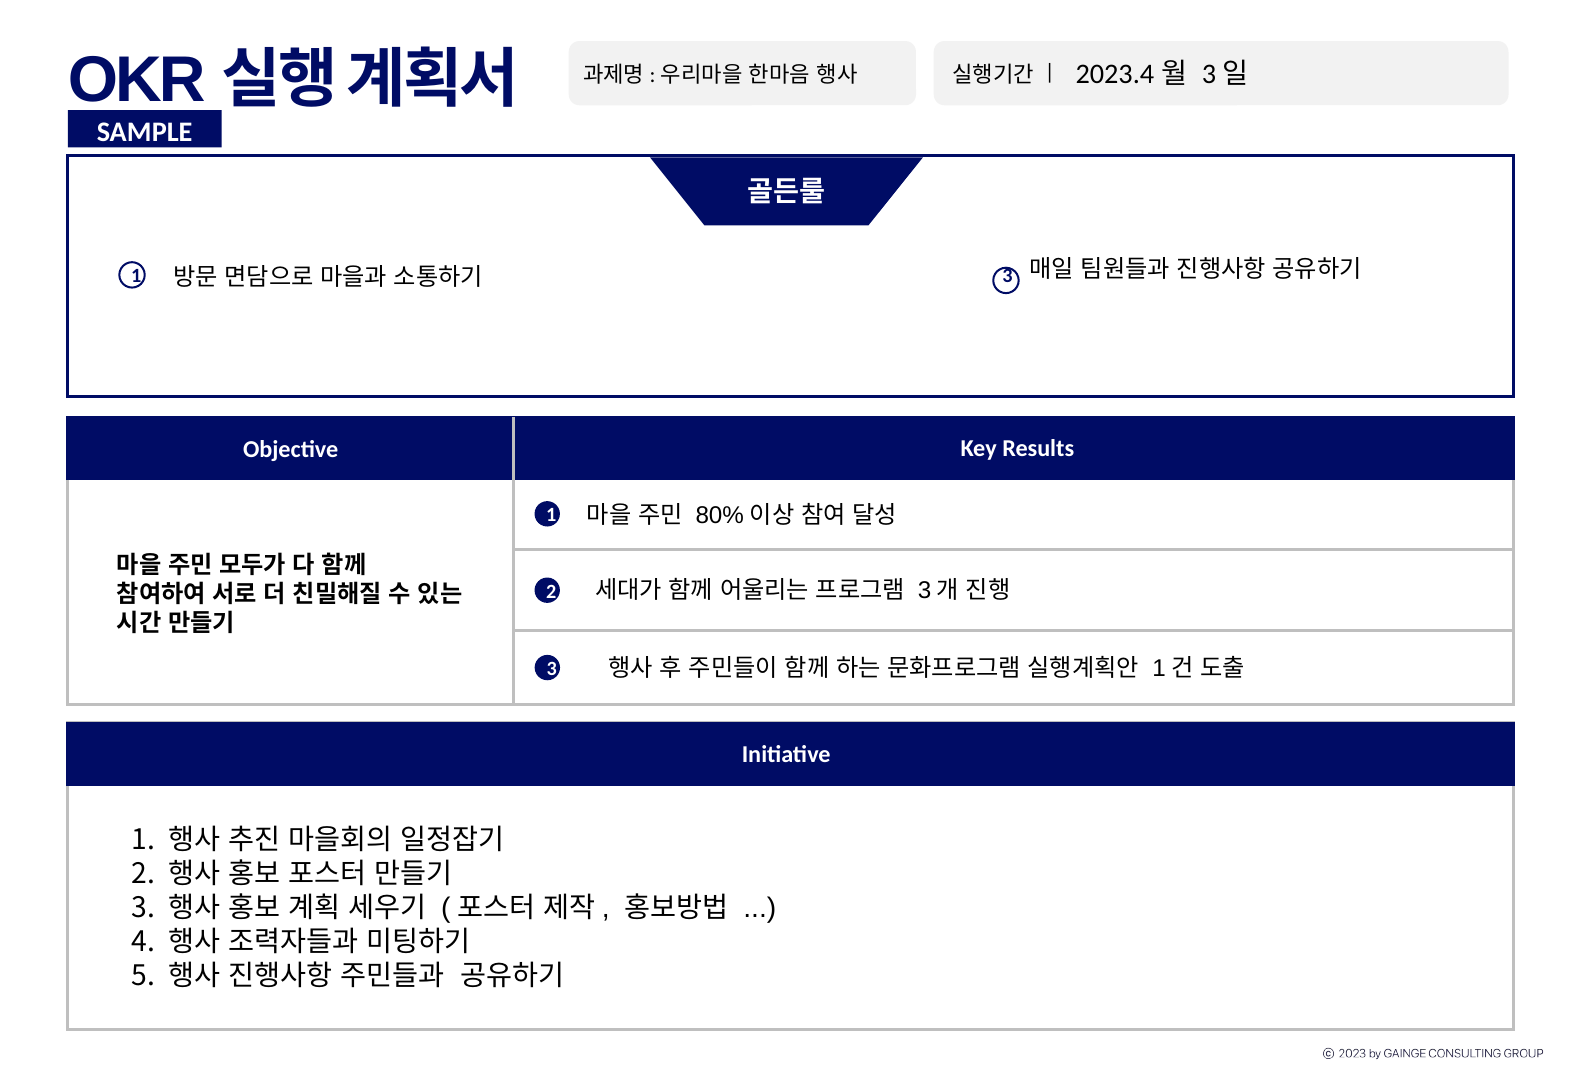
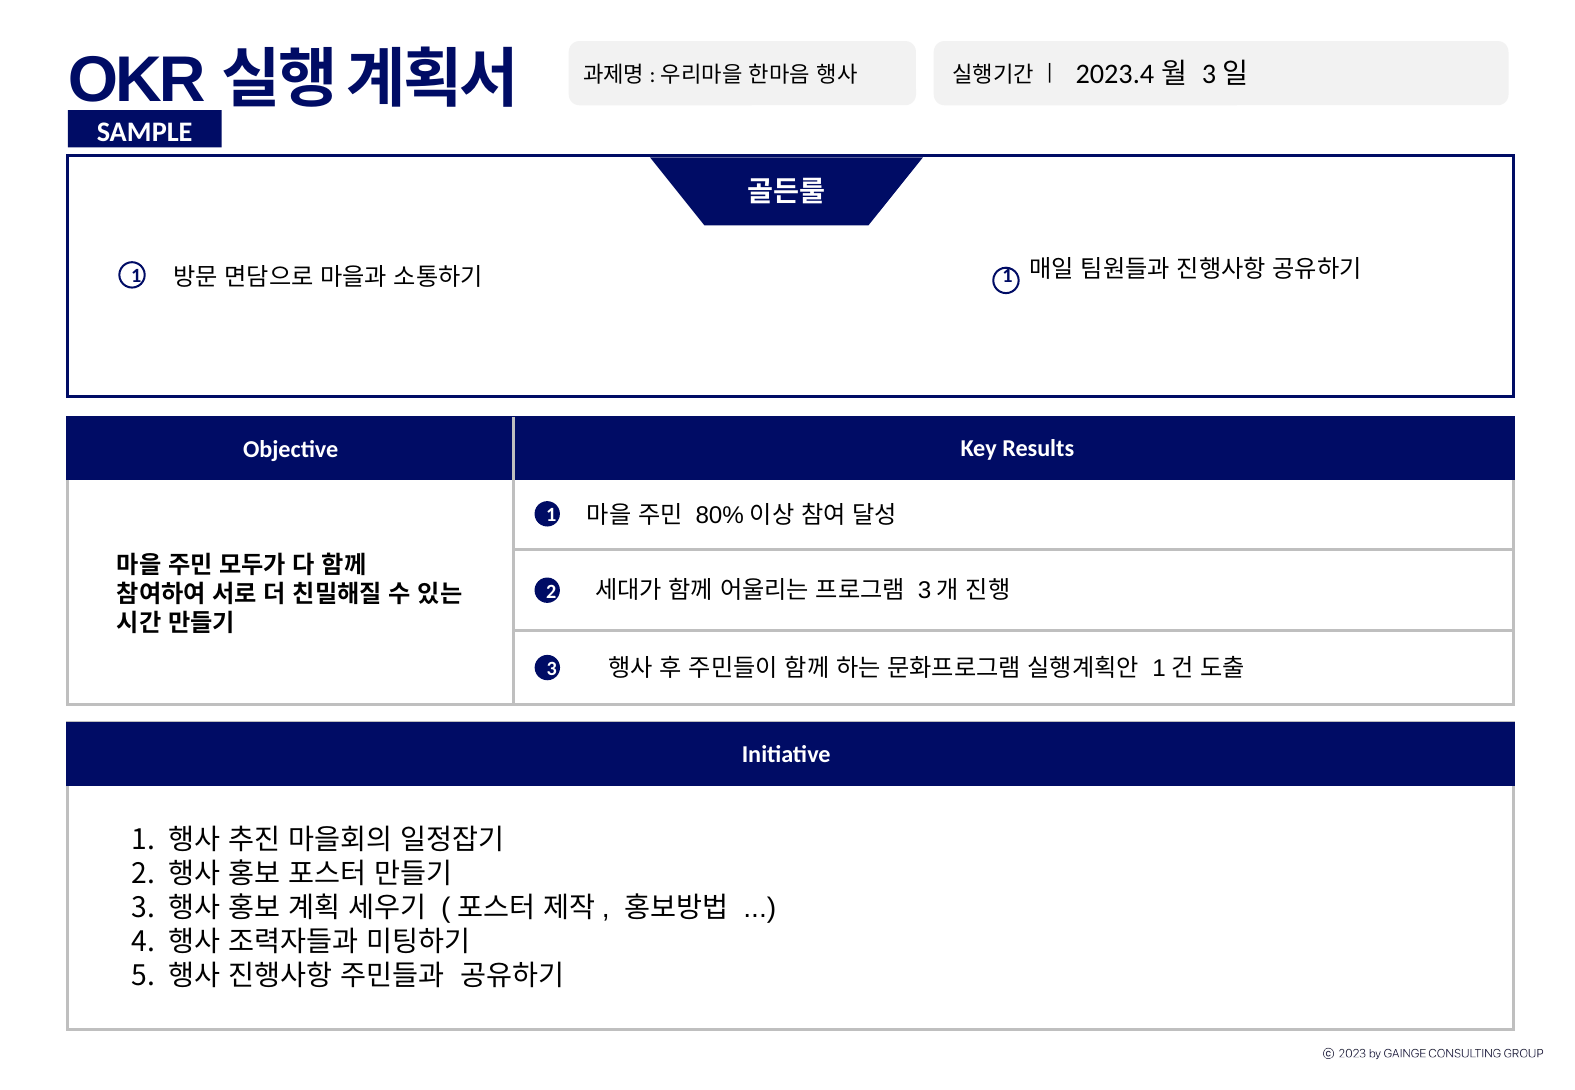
3: 3 -> 1 (1007, 276)
